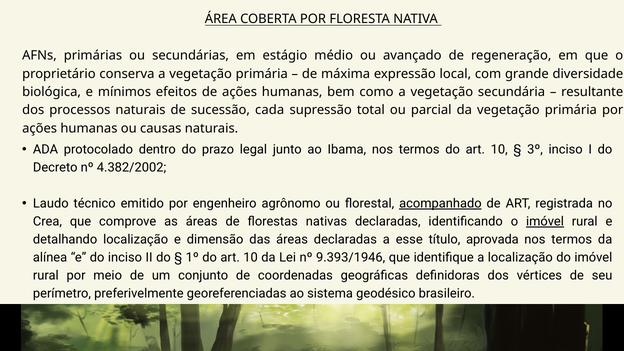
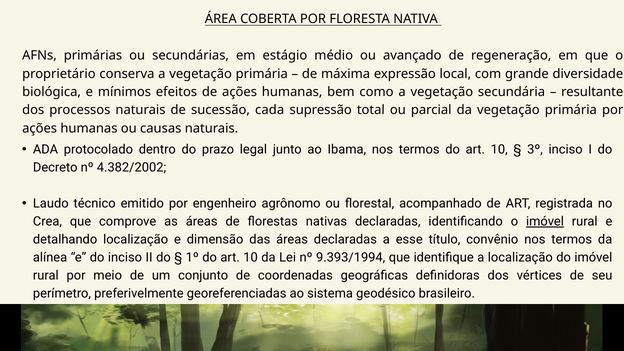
acompanhado underline: present -> none (440, 203)
aprovada: aprovada -> convênio (492, 239)
9.393/1946: 9.393/1946 -> 9.393/1994 (351, 257)
